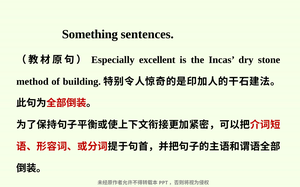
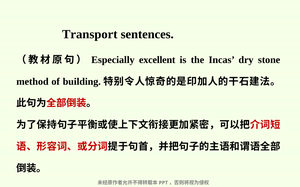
Something: Something -> Transport (90, 34)
